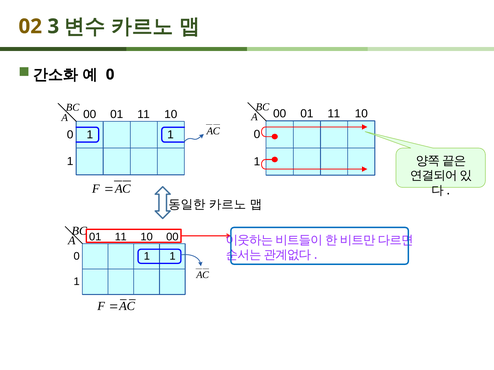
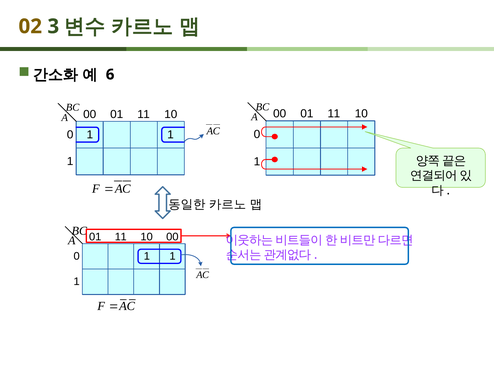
0: 0 -> 6 (110, 75)
